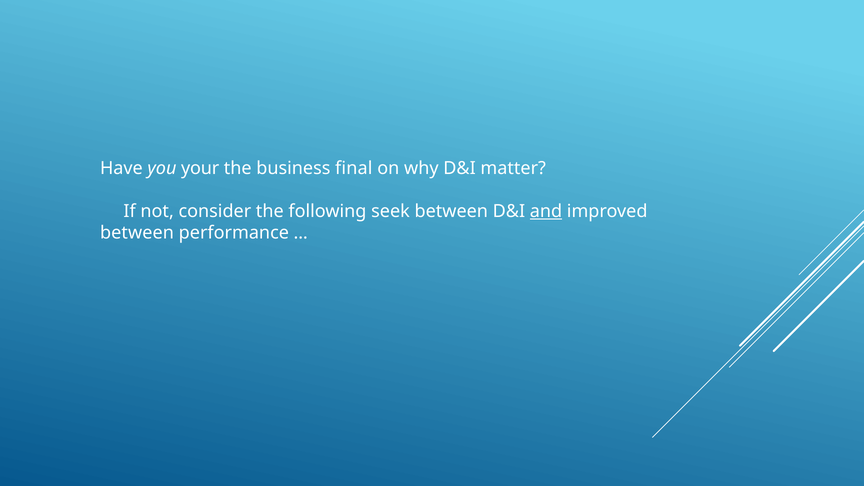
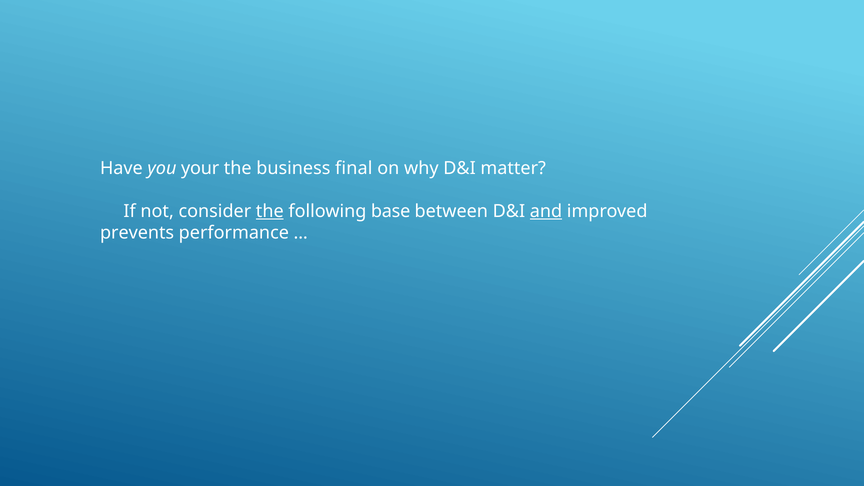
the underline: none -> present (270, 211)
seek: seek -> base (391, 211)
between: between -> prevents (137, 233)
